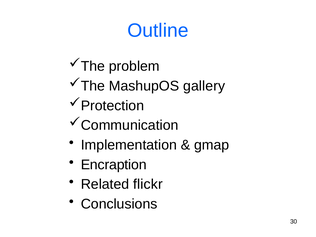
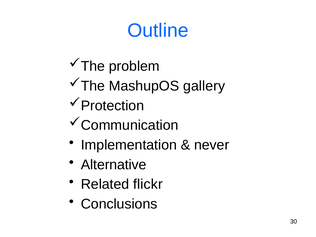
gmap: gmap -> never (212, 145)
Encraption: Encraption -> Alternative (114, 165)
